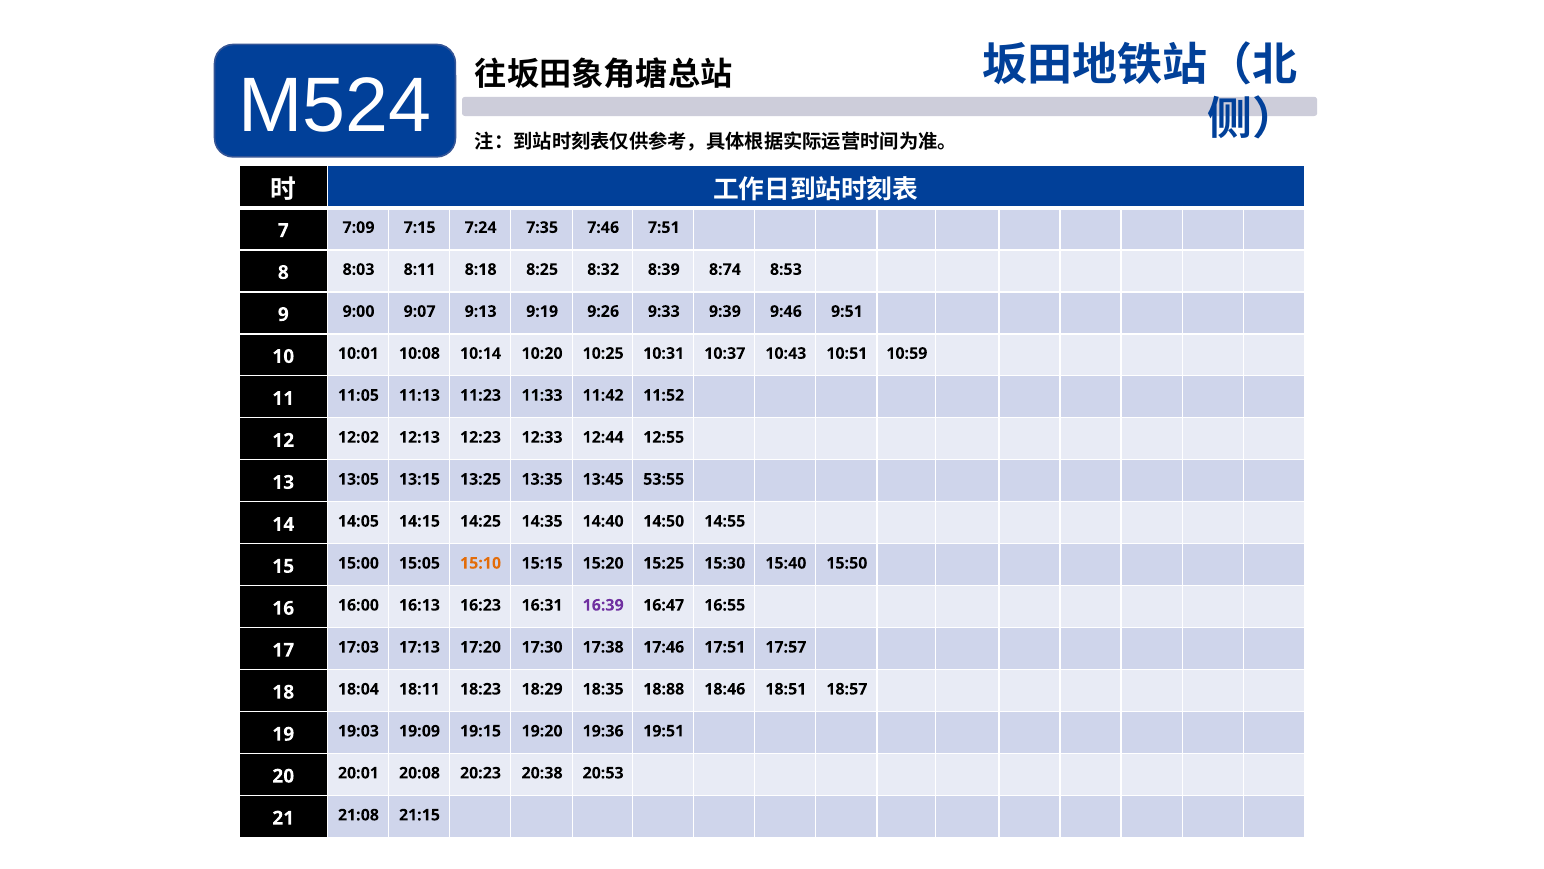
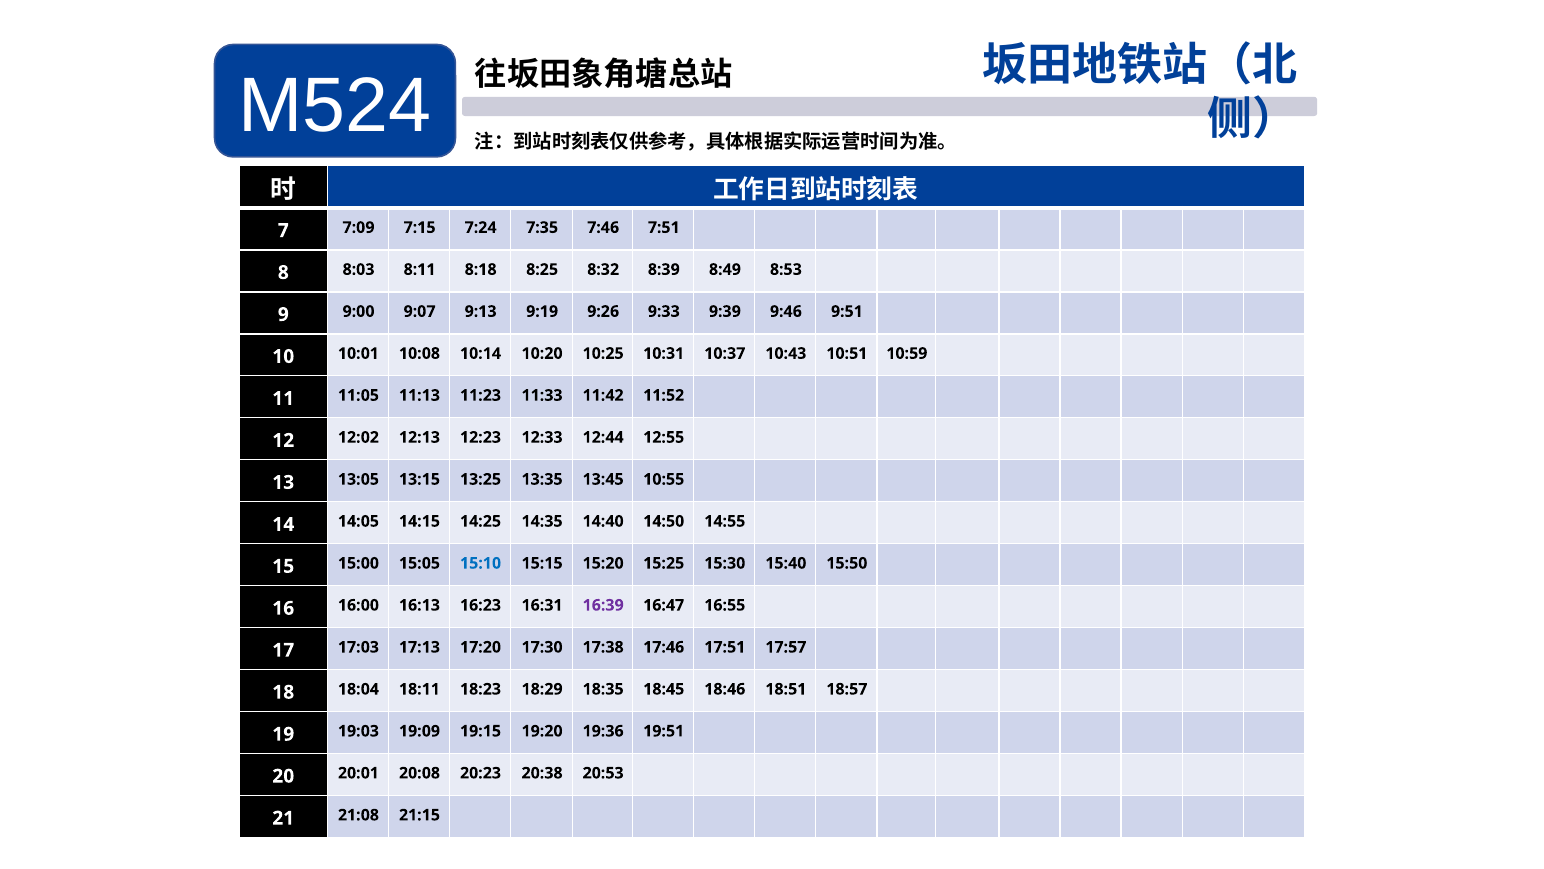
8:74: 8:74 -> 8:49 (725, 269)
53:55: 53:55 -> 10:55 (664, 479)
15:10 colour: orange -> blue (481, 563)
18:88: 18:88 -> 18:45 (664, 689)
